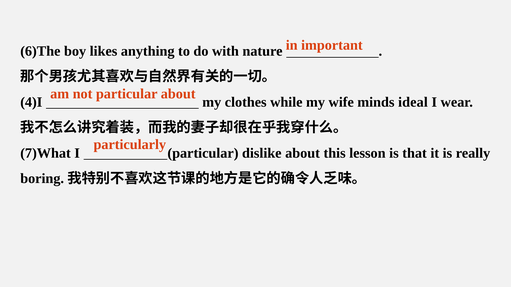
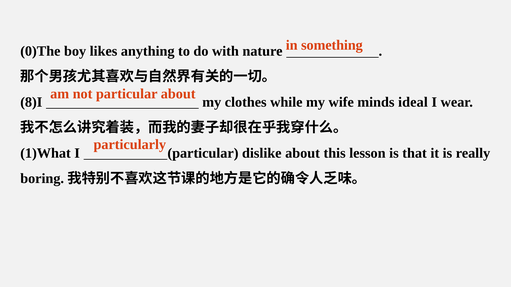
important: important -> something (332, 45)
6)The: 6)The -> 0)The (40, 51)
4)I: 4)I -> 8)I (31, 102)
7)What: 7)What -> 1)What (46, 153)
